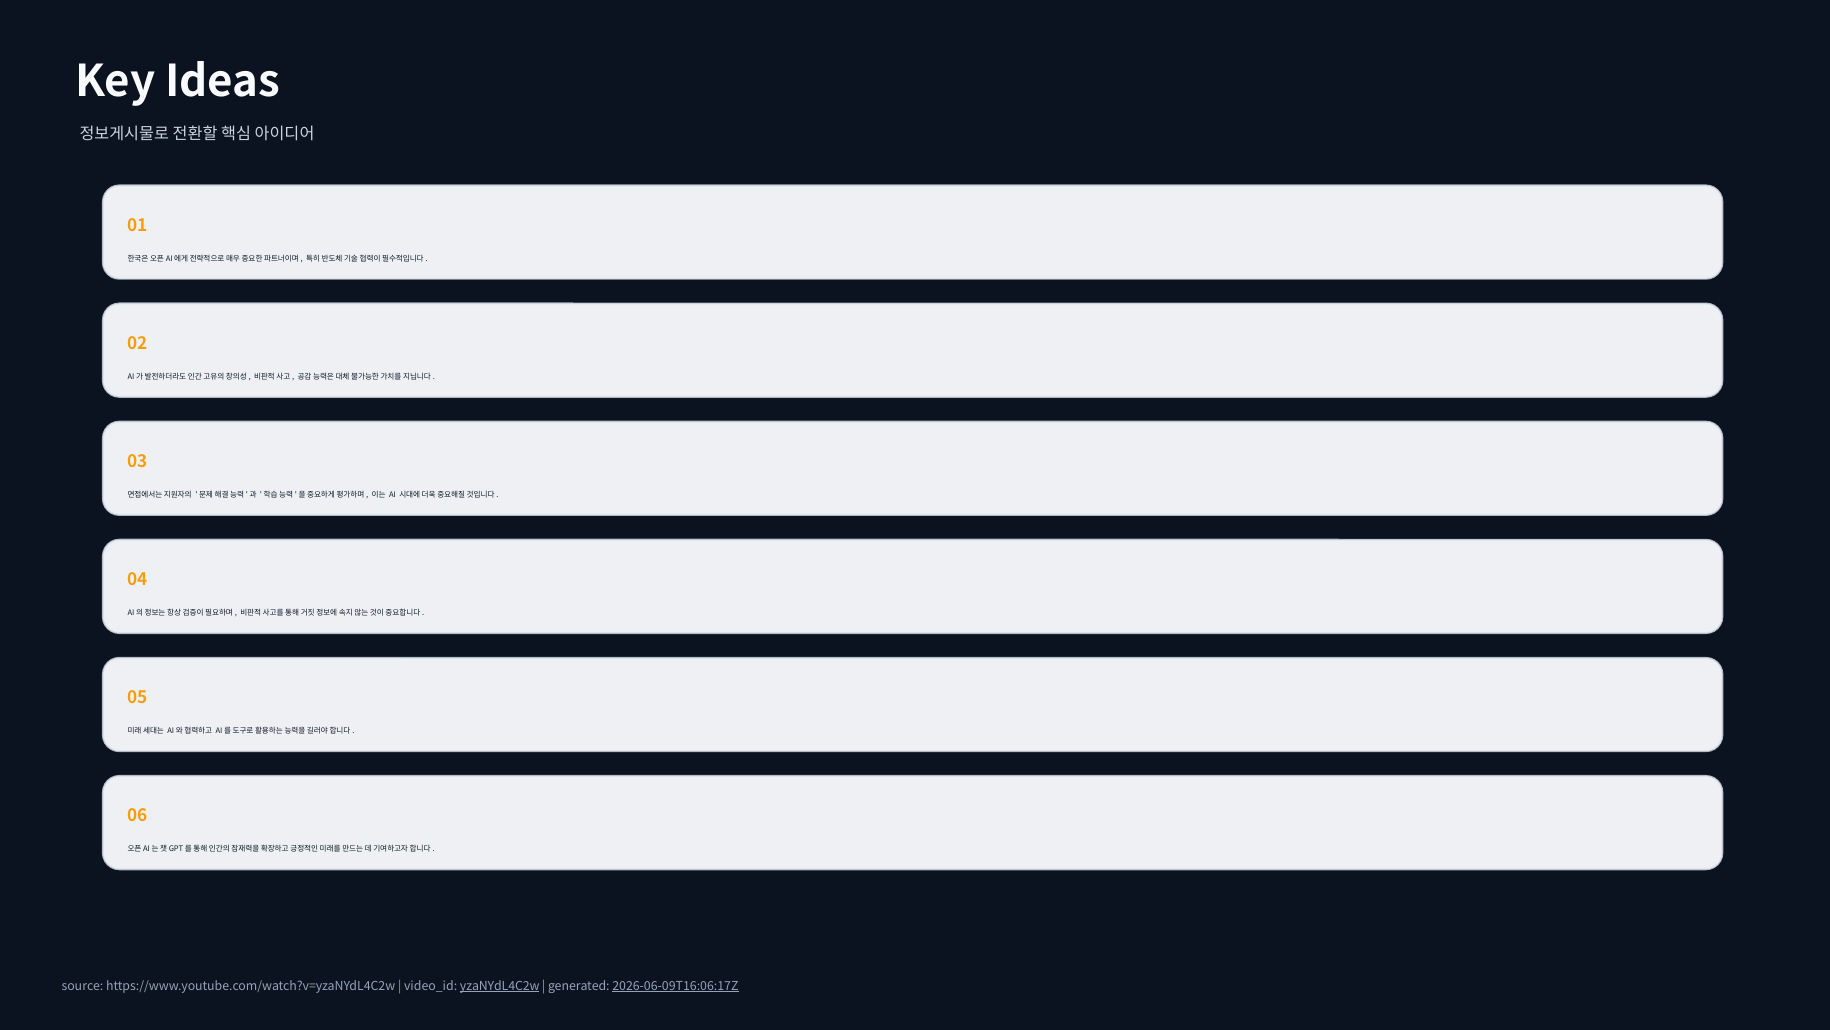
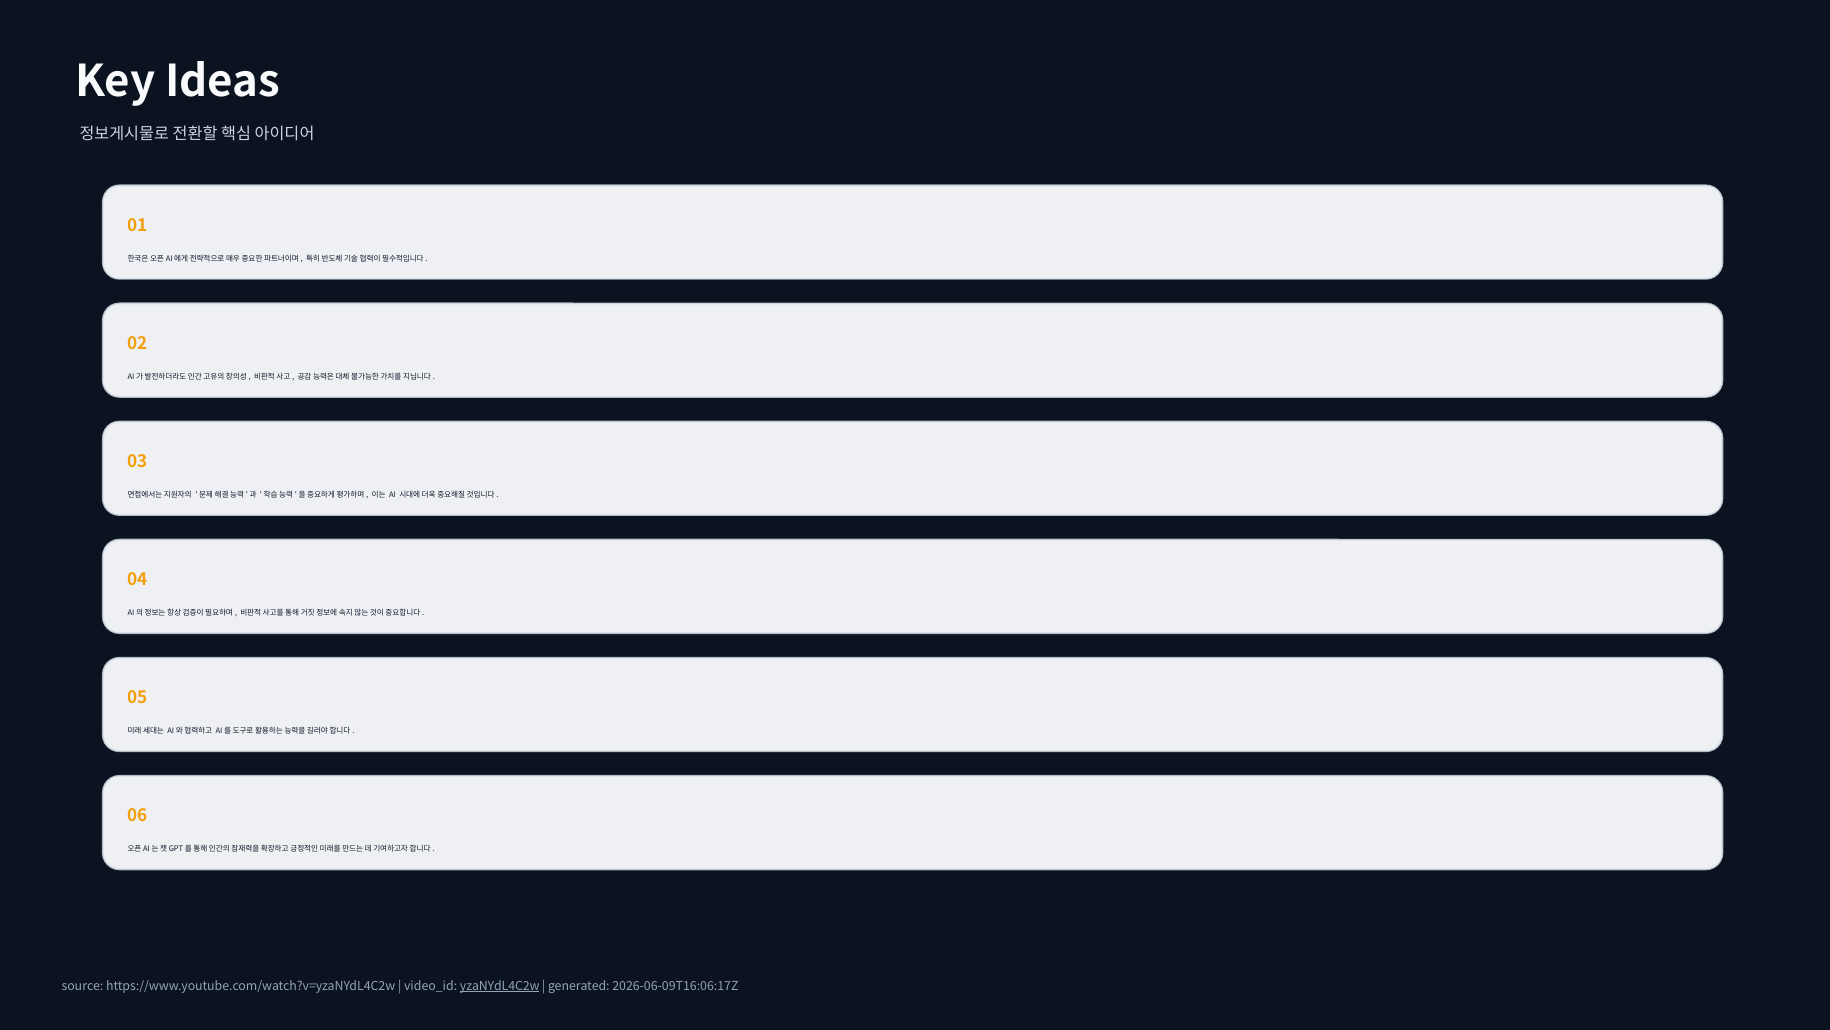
2026-06-09T16:06:17Z underline: present -> none (675, 986)
